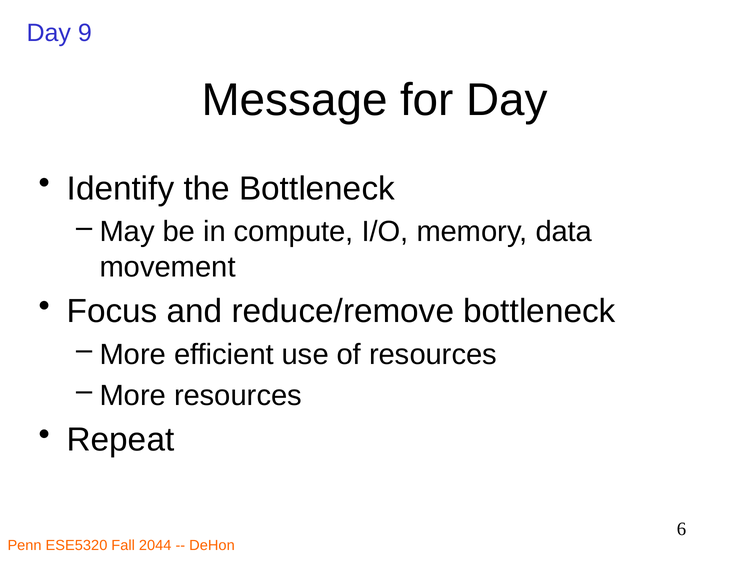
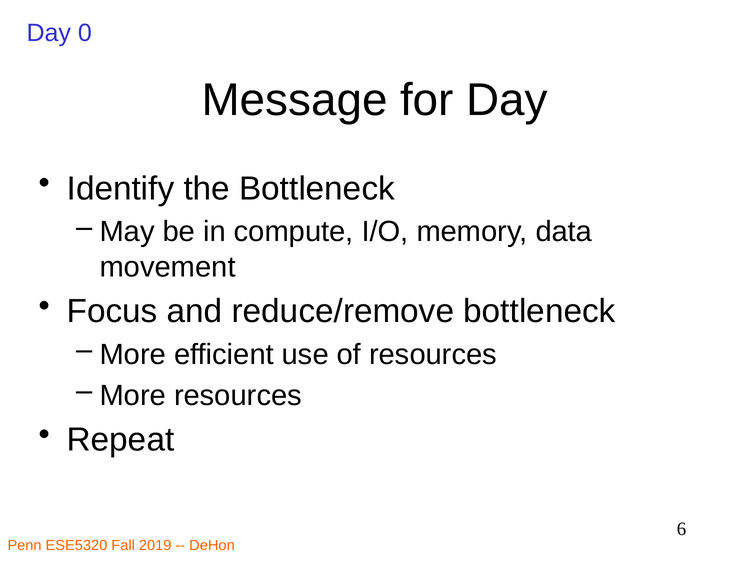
9: 9 -> 0 (85, 33)
2044: 2044 -> 2019 (155, 545)
